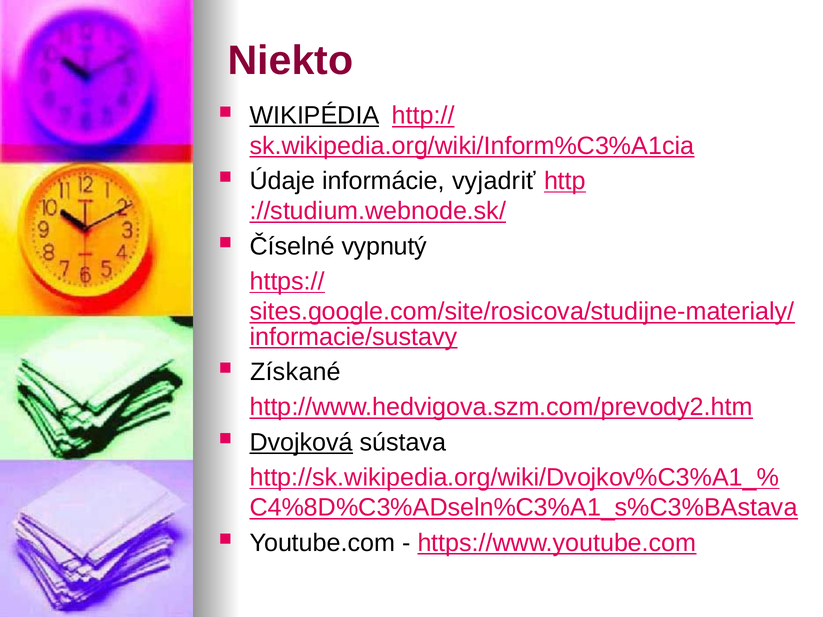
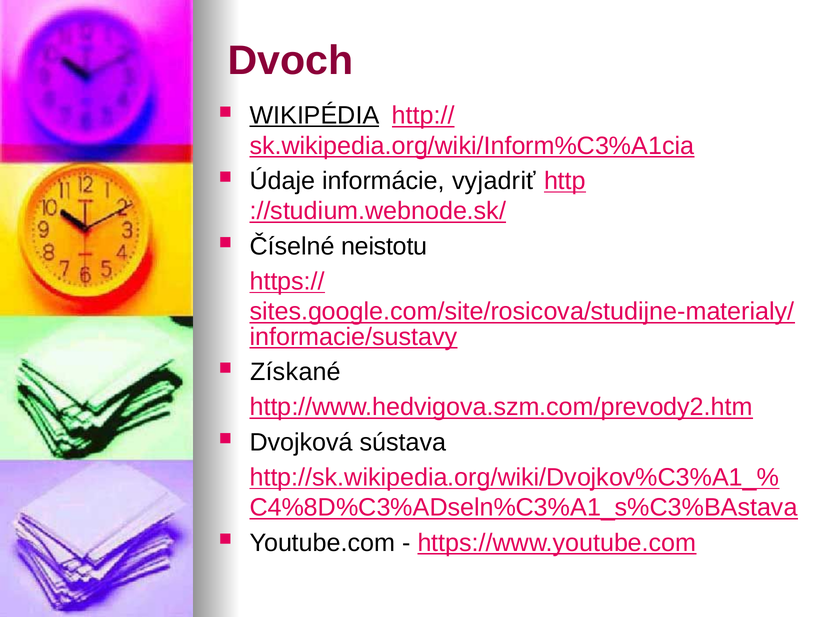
Niekto: Niekto -> Dvoch (290, 61)
vypnutý: vypnutý -> neistotu (384, 246)
Dvojková underline: present -> none (301, 442)
